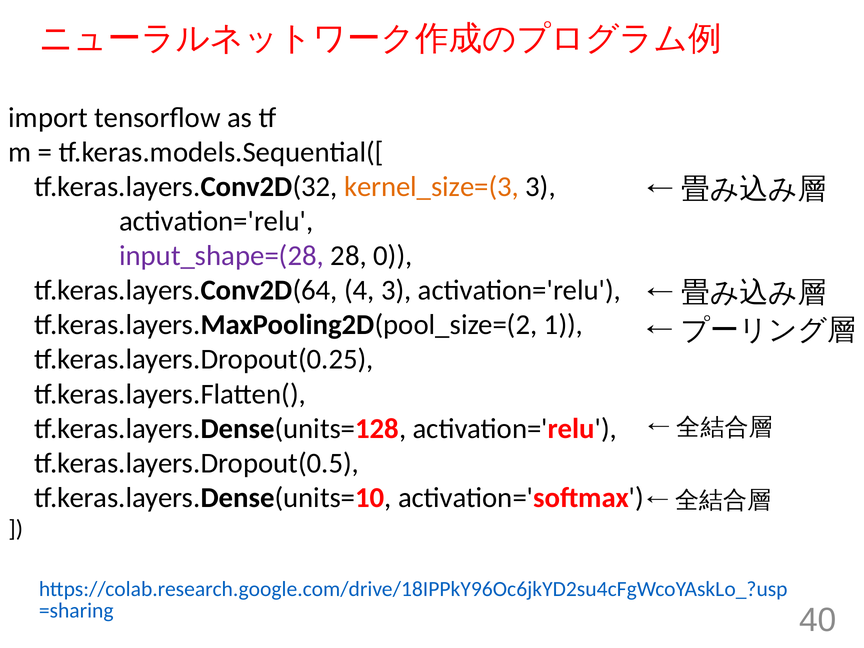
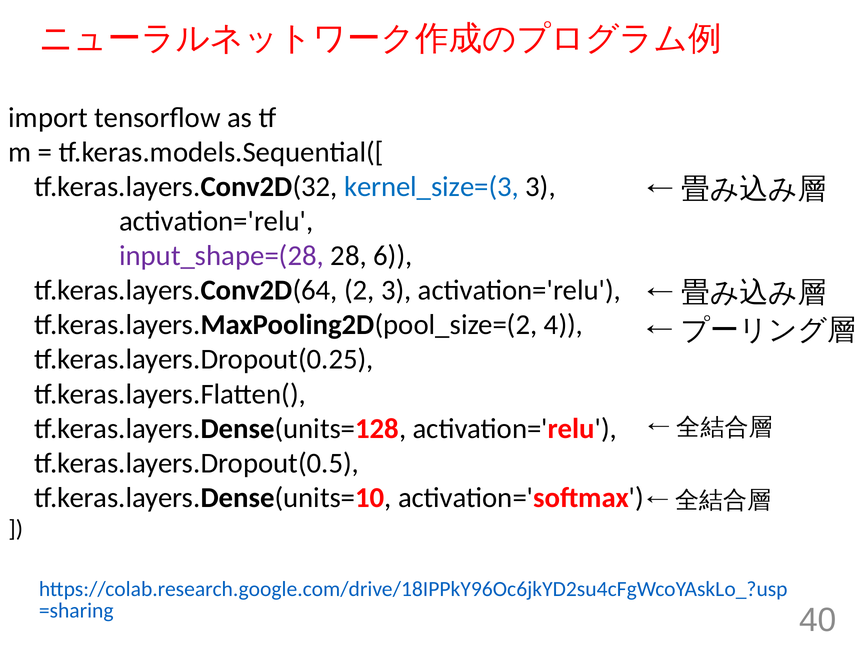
kernel_size=(3 colour: orange -> blue (431, 187)
0: 0 -> 6 (393, 256)
4: 4 -> 2 (359, 290)
1: 1 -> 4 (564, 325)
